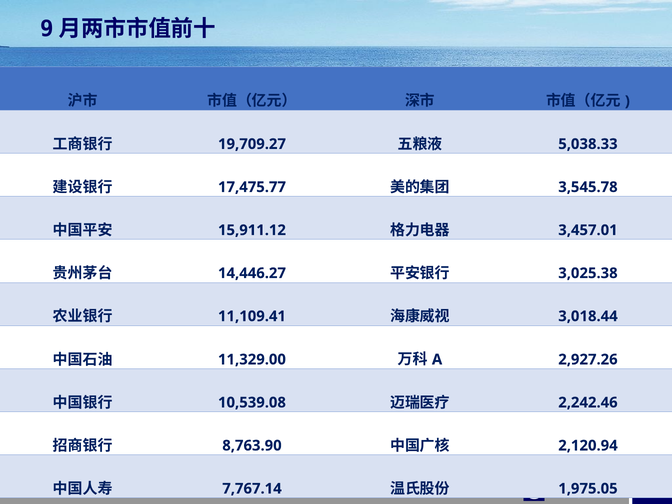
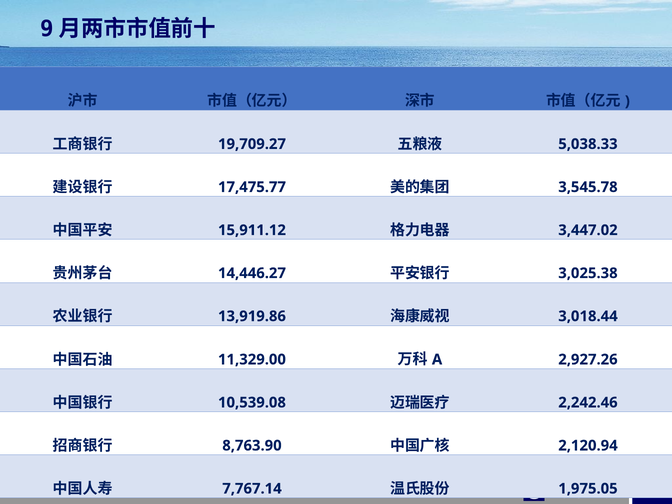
3,457.01: 3,457.01 -> 3,447.02 (588, 230)
11,109.41: 11,109.41 -> 13,919.86 (252, 316)
